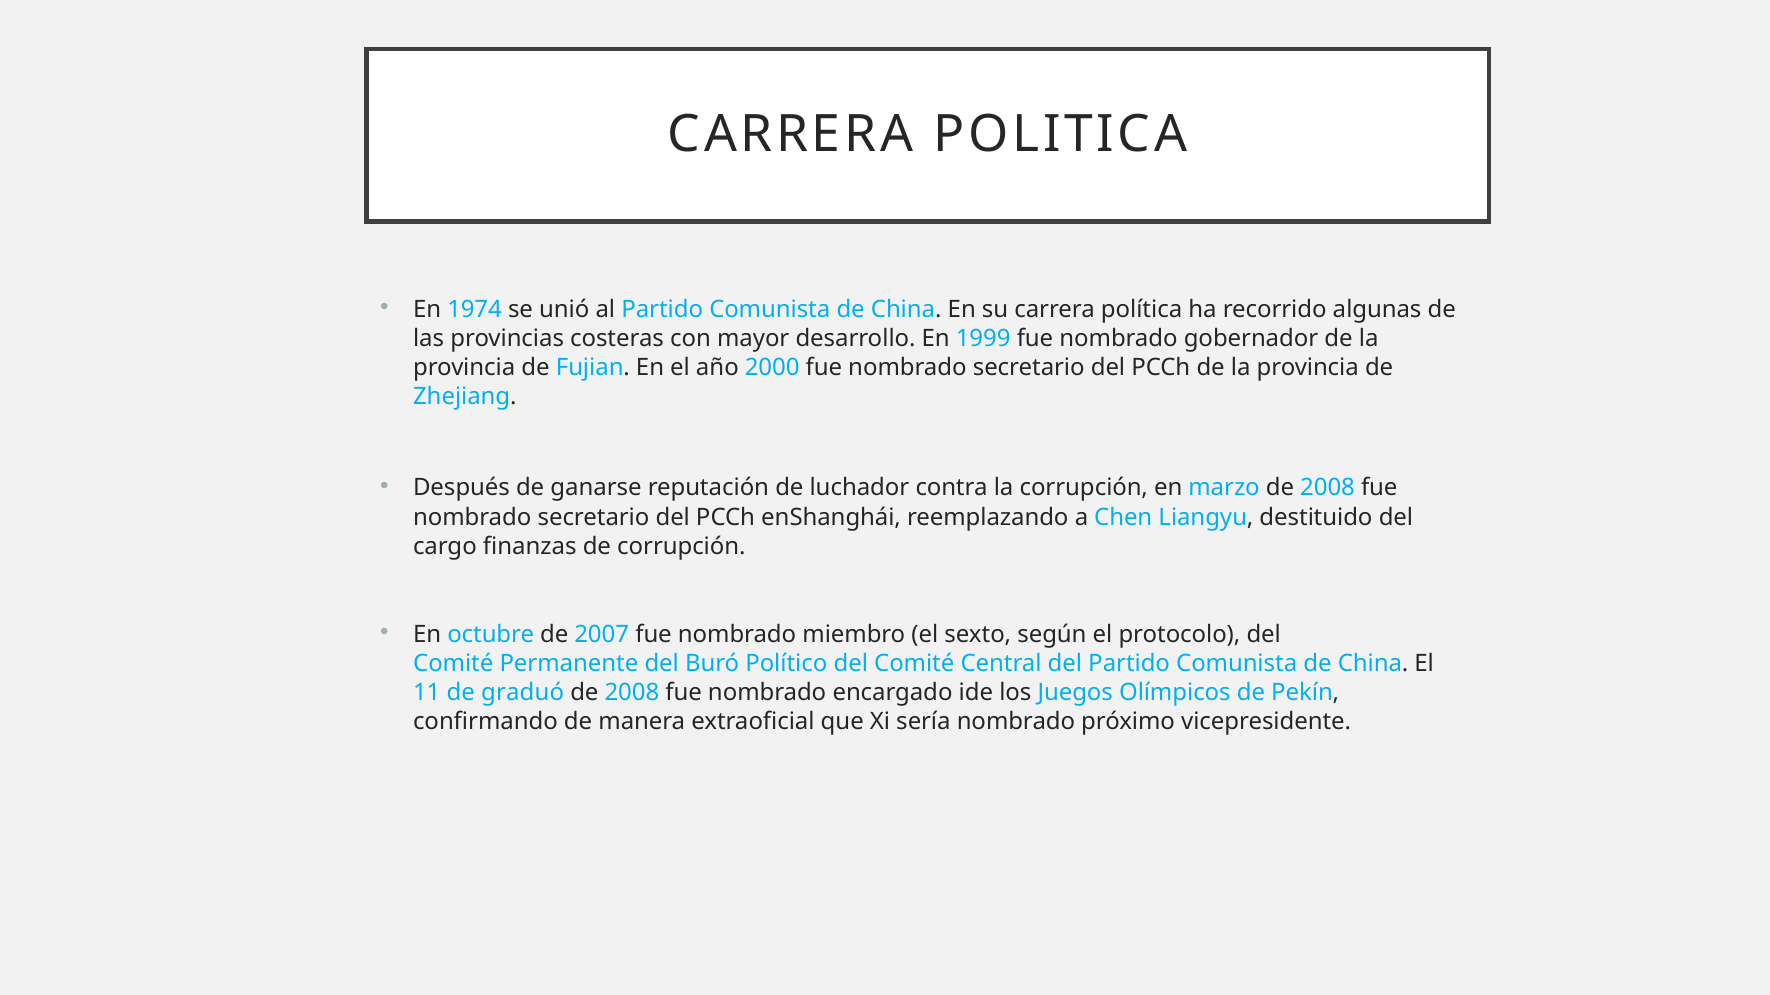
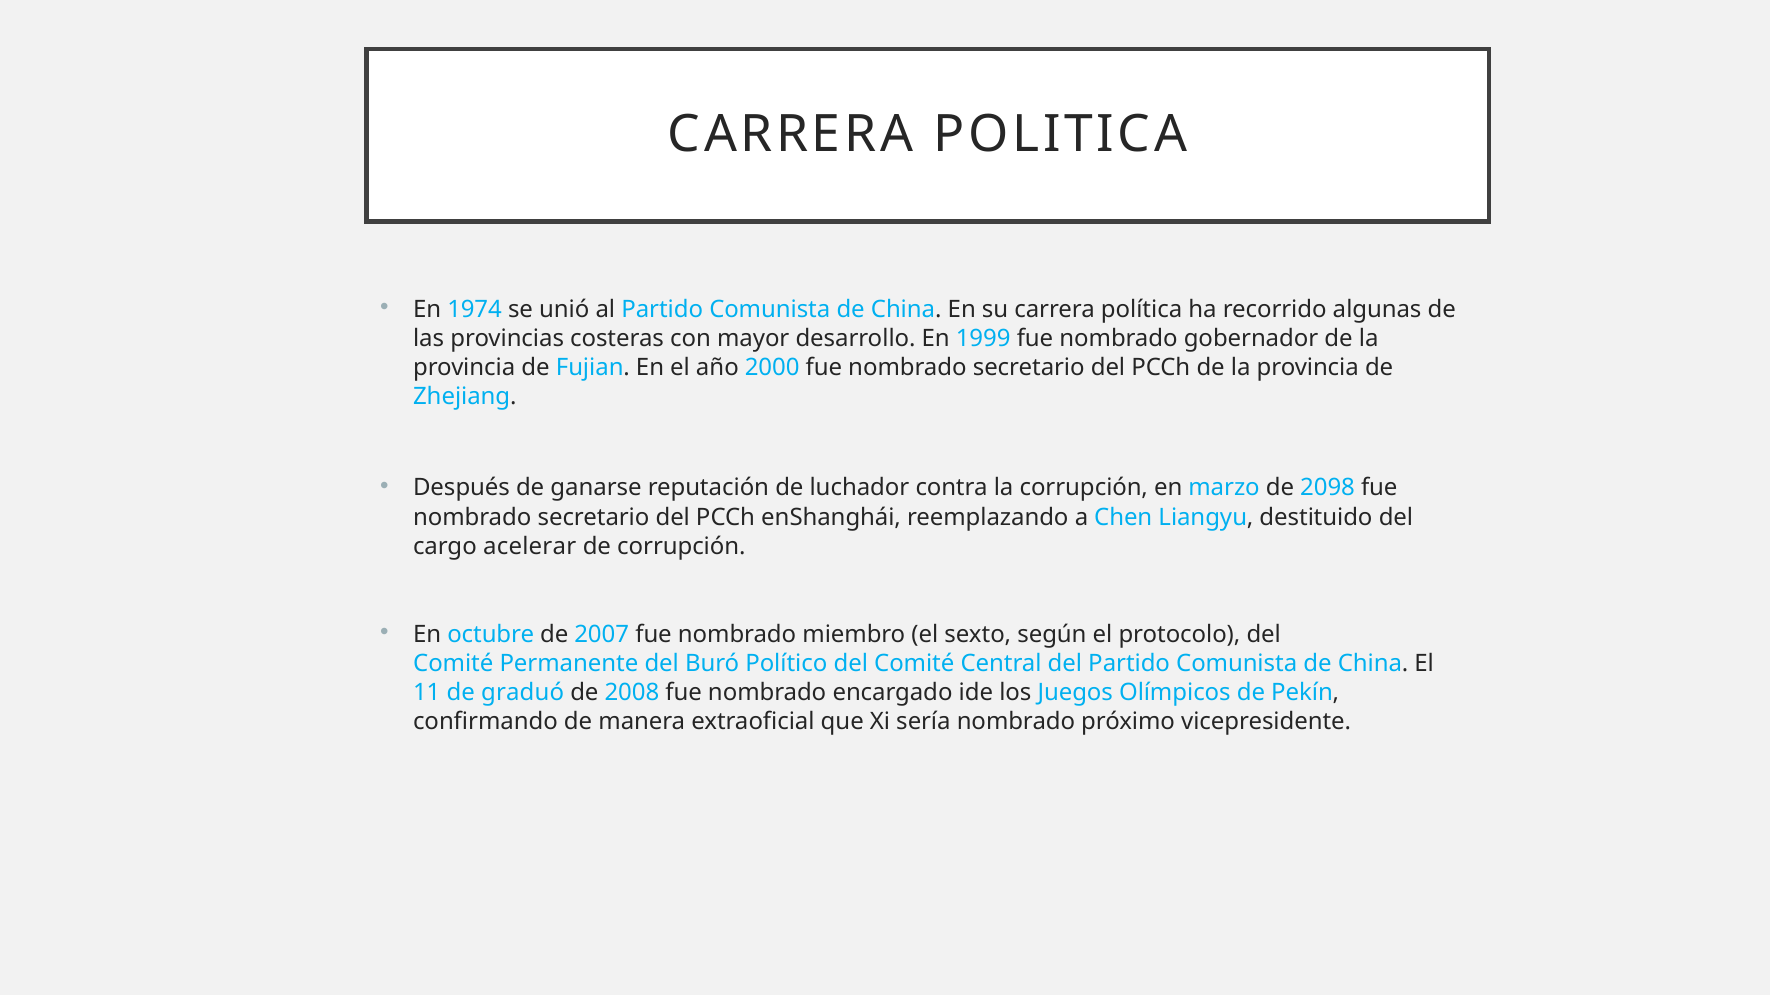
marzo de 2008: 2008 -> 2098 (1328, 488)
finanzas: finanzas -> acelerar (530, 547)
